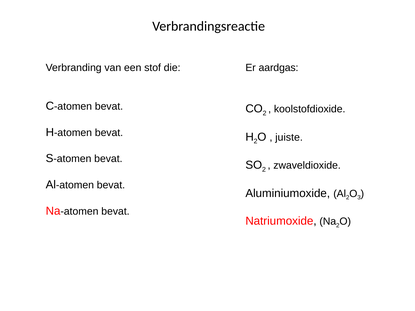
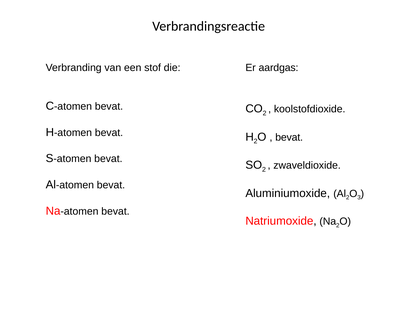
juiste: juiste -> bevat (289, 137)
